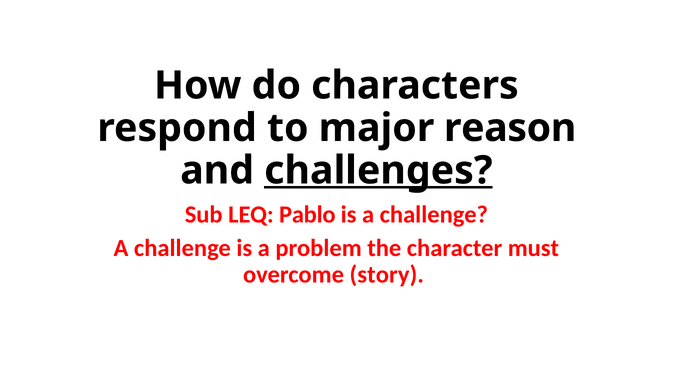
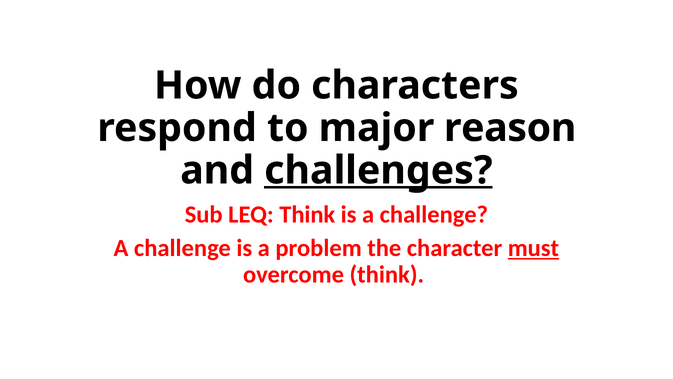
LEQ Pablo: Pablo -> Think (307, 214)
must underline: none -> present (533, 248)
overcome story: story -> think (387, 274)
